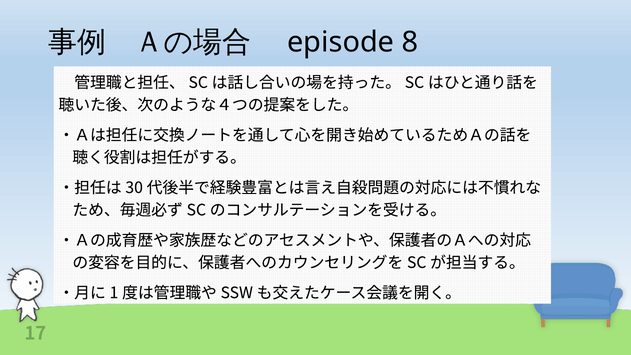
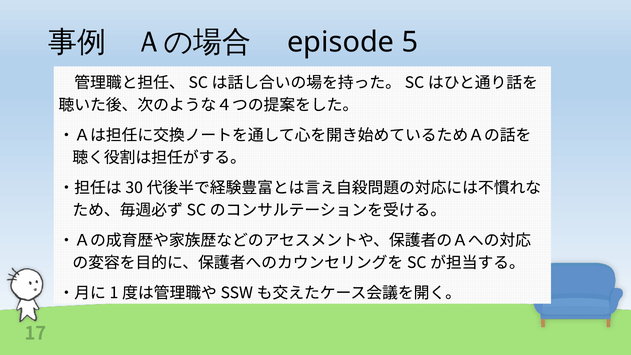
8: 8 -> 5 (410, 42)
